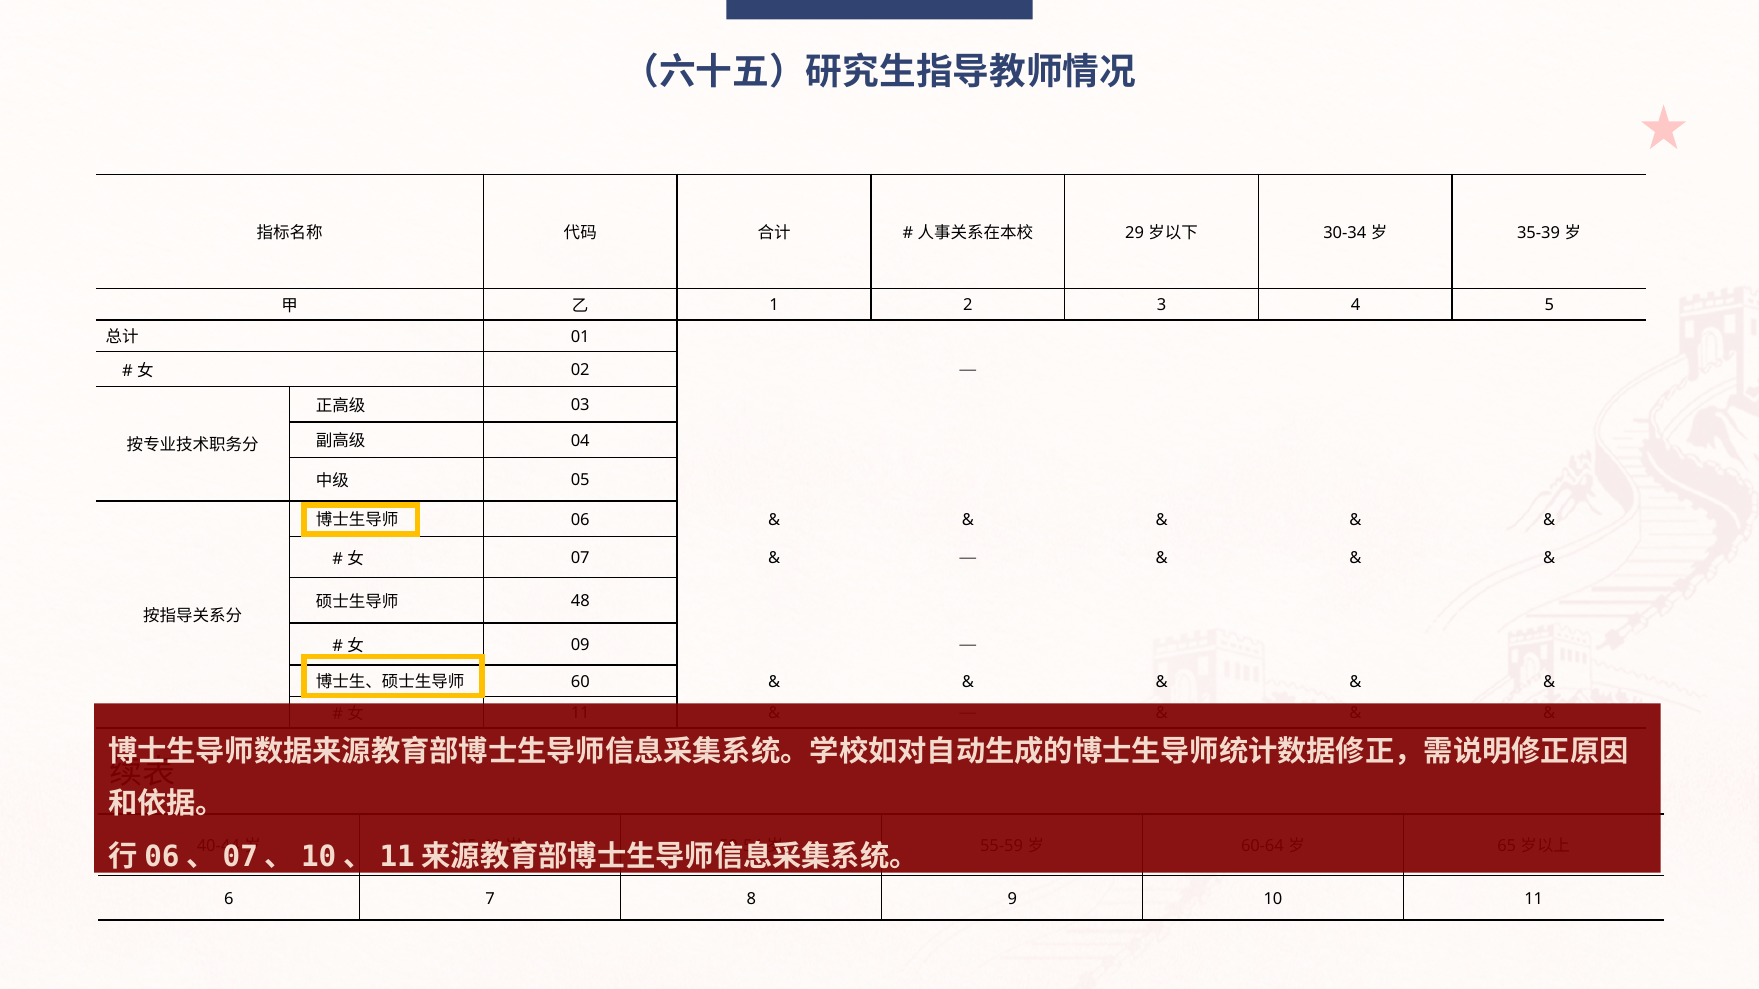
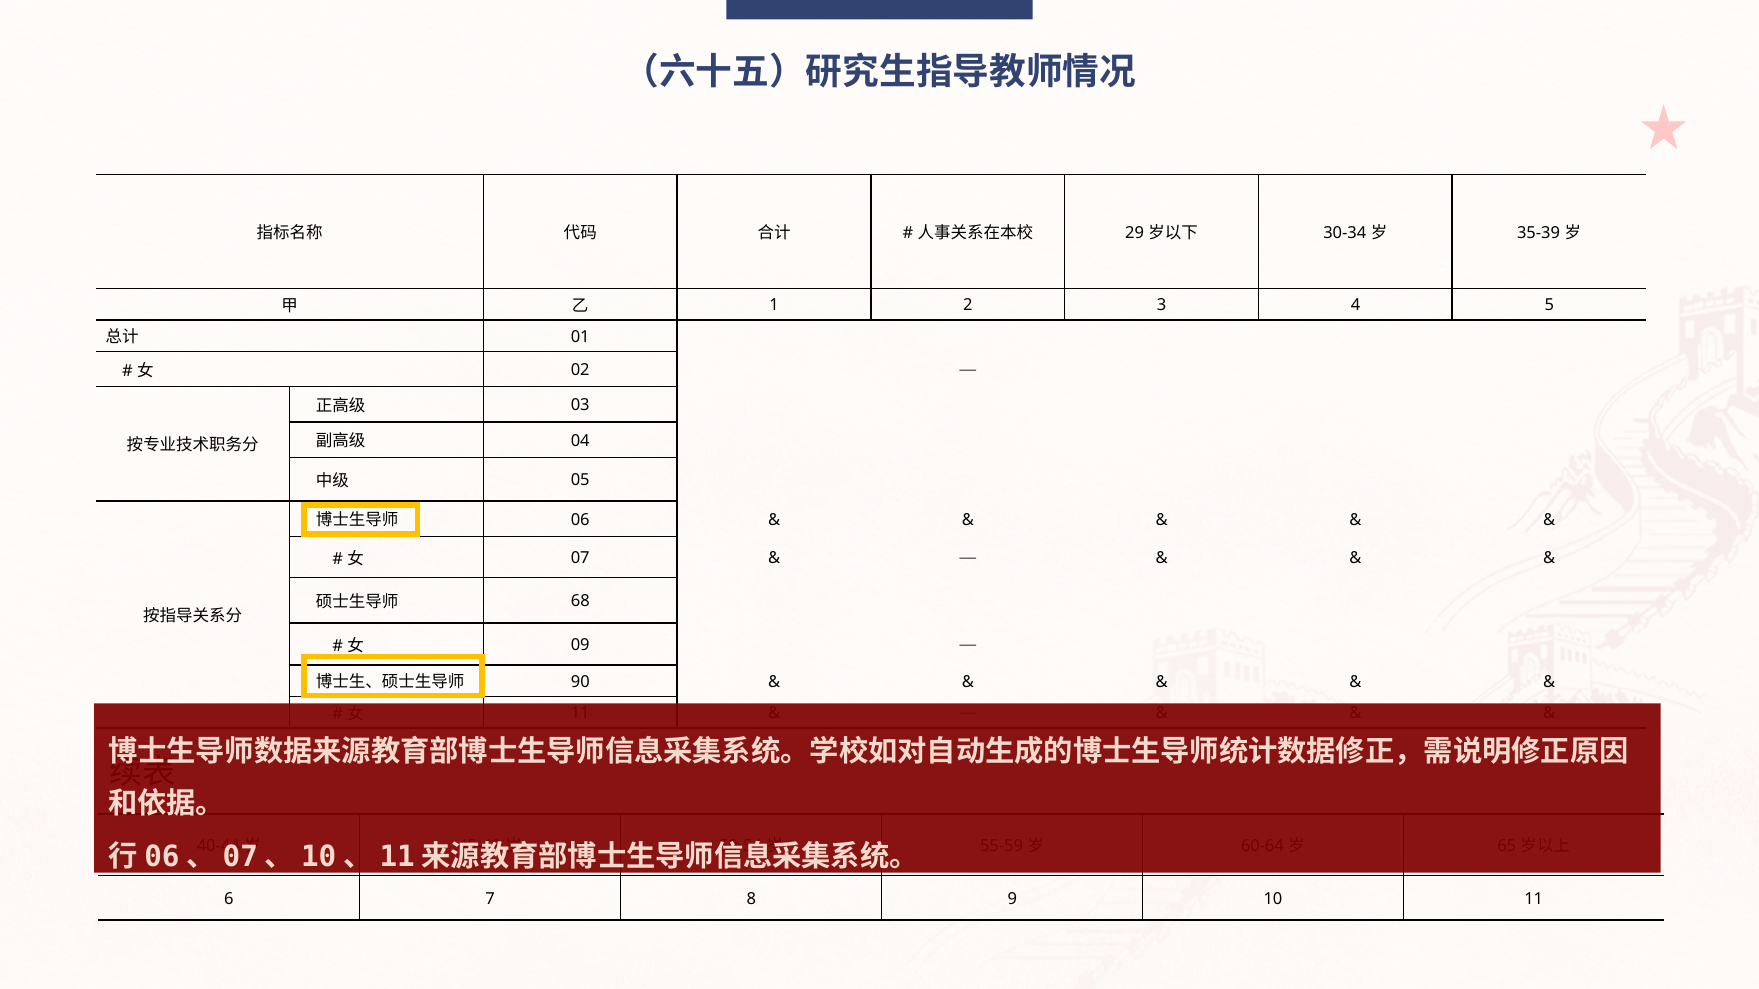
48: 48 -> 68 (580, 601)
60: 60 -> 90 (580, 682)
